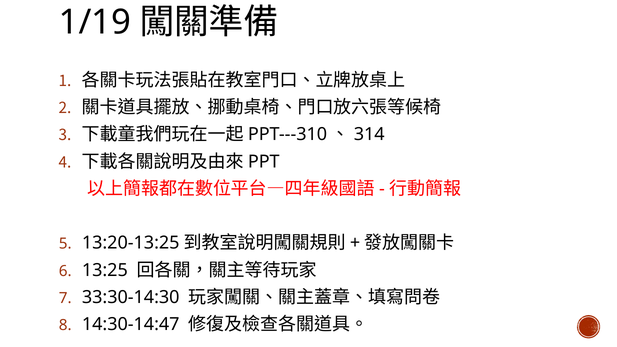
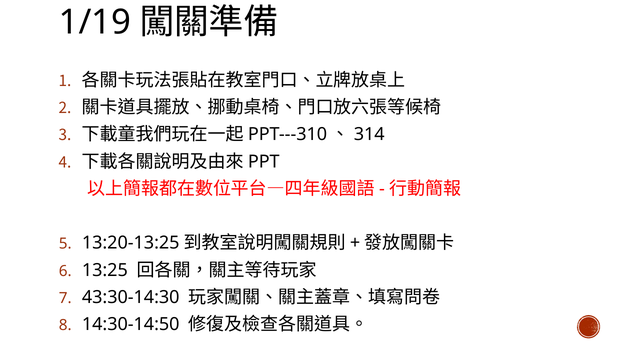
33:30-14:30: 33:30-14:30 -> 43:30-14:30 (131, 297)
14:30-14:47: 14:30-14:47 -> 14:30-14:50 (131, 324)
